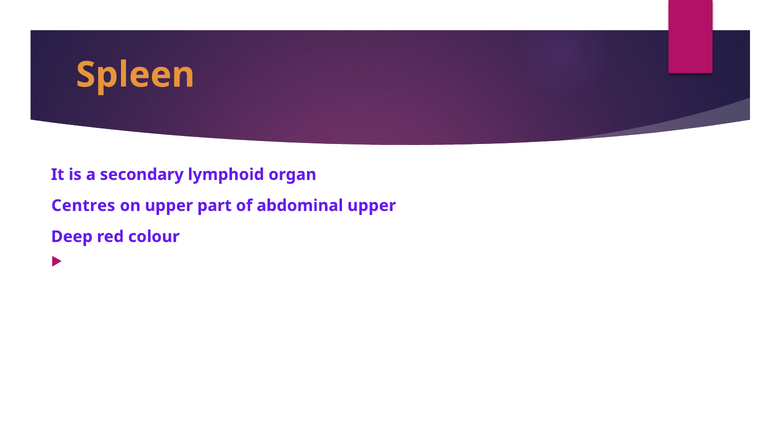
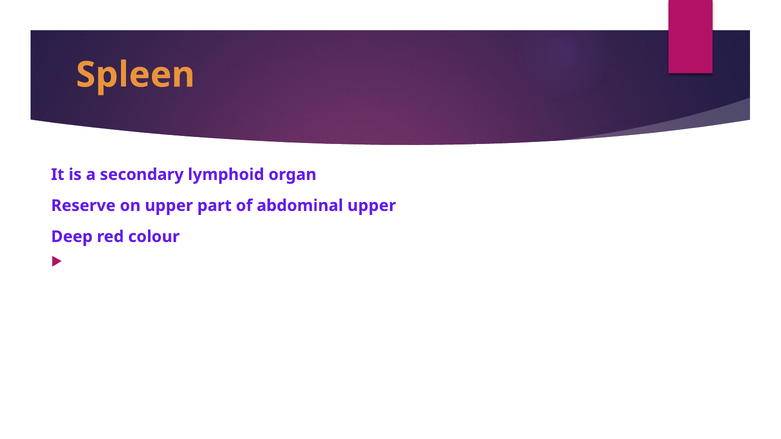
Centres: Centres -> Reserve (83, 206)
